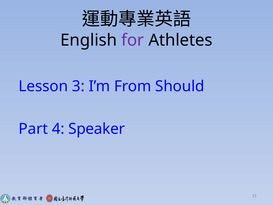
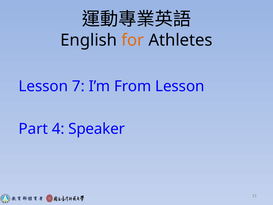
for colour: purple -> orange (133, 40)
3: 3 -> 7 (78, 86)
From Should: Should -> Lesson (180, 86)
